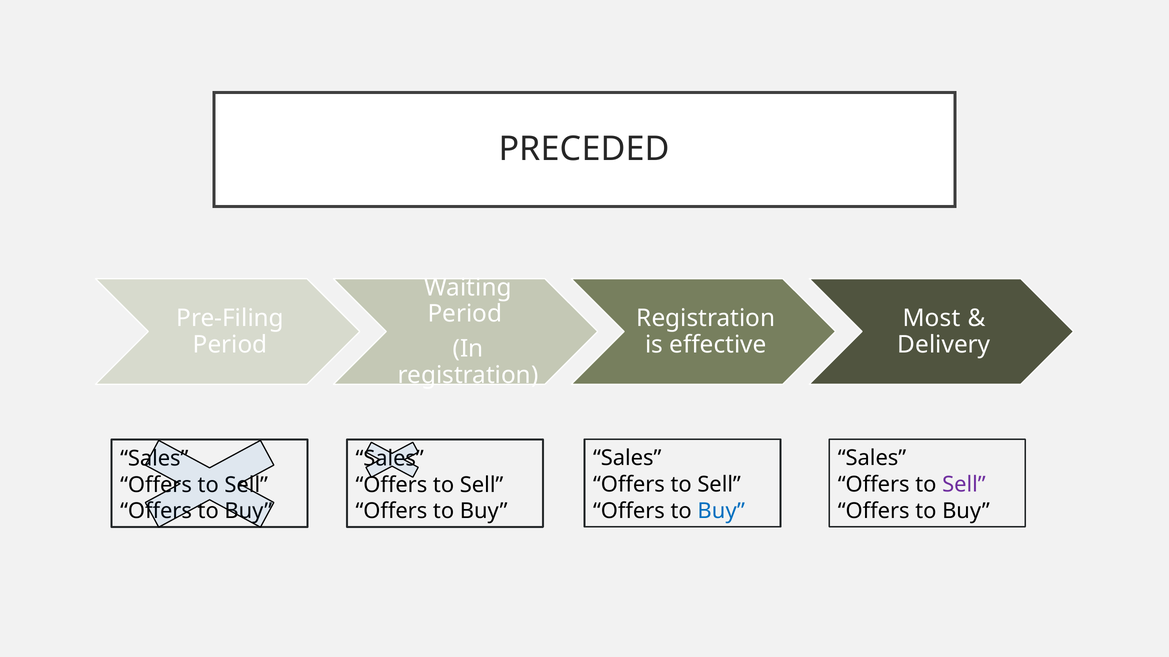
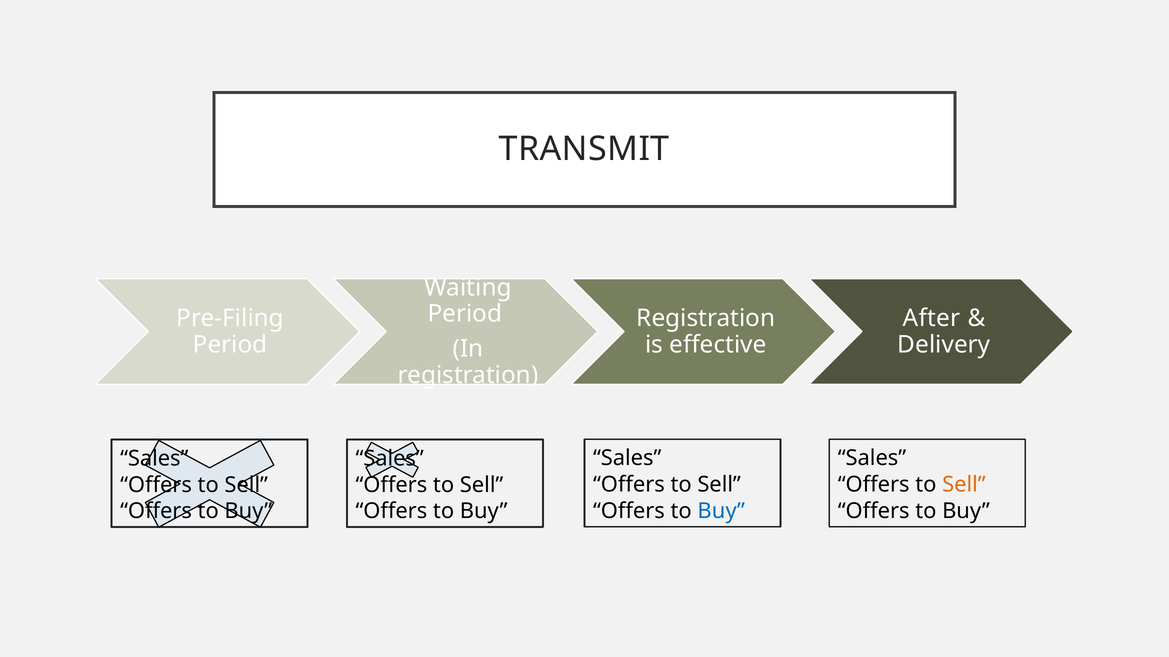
PRECEDED: PRECEDED -> TRANSMIT (584, 149)
Most: Most -> After (932, 318)
Sell colour: purple -> orange (964, 485)
